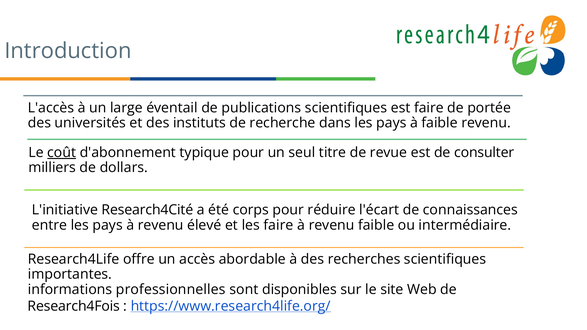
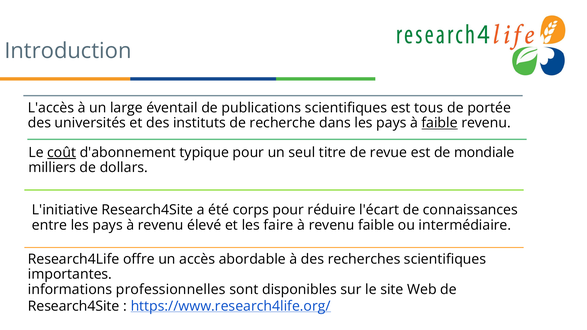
est faire: faire -> tous (429, 108)
faible underline: none -> present (440, 123)
consulter: consulter -> mondiale (484, 152)
L'initiative Research4Cité: Research4Cité -> Research4Site (147, 210)
Research4Fois: Research4Fois -> Research4Site (74, 306)
